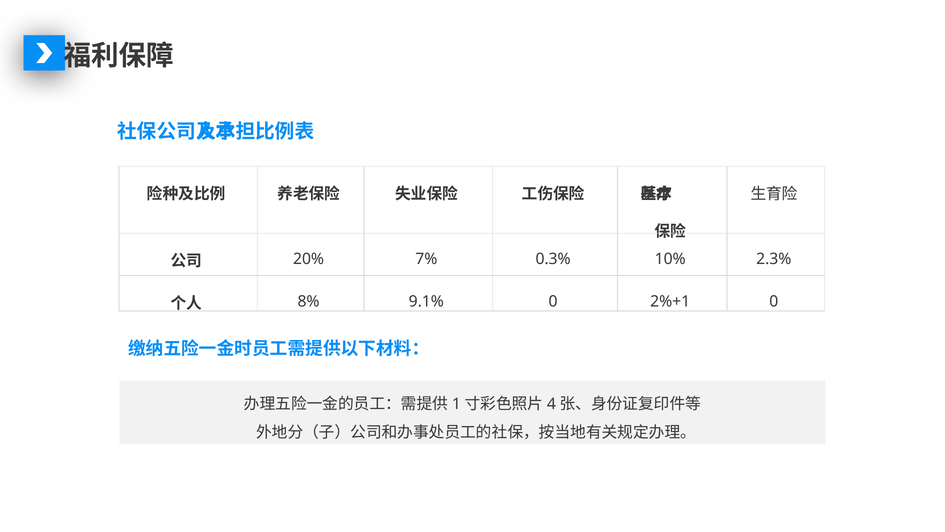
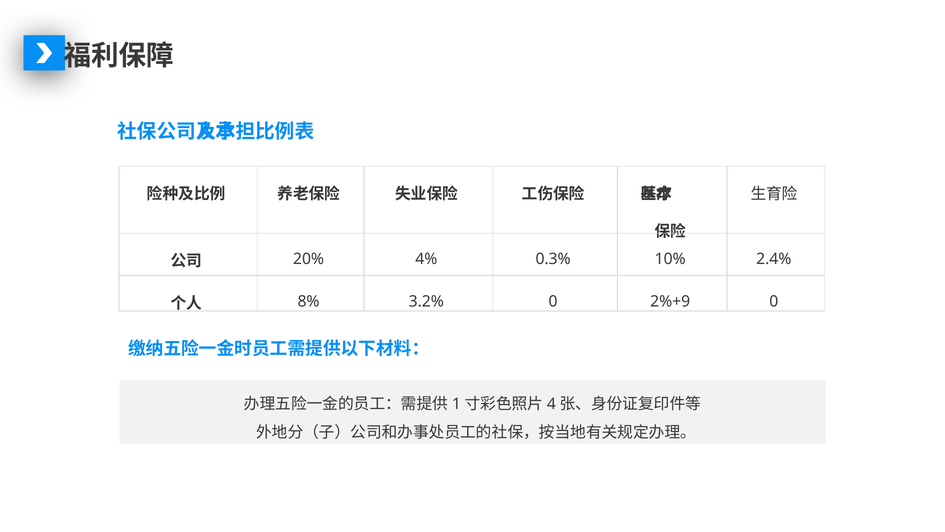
7%: 7% -> 4% (426, 259)
2.3%: 2.3% -> 2.4% (774, 259)
9.1%: 9.1% -> 3.2% (426, 301)
2%+1: 2%+1 -> 2%+9 (670, 301)
